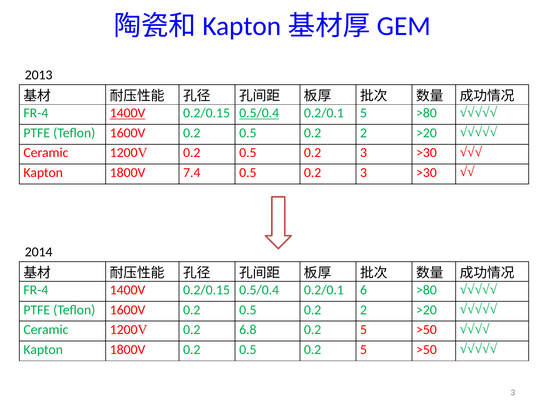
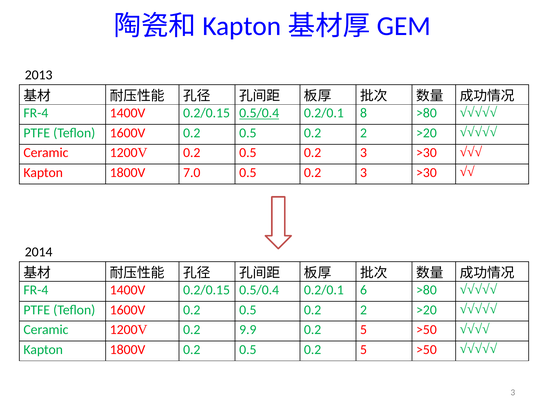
1400V underline: present -> none (128, 113)
0.2/0.1 5: 5 -> 8 (364, 113)
7.4: 7.4 -> 7.0 (192, 173)
6.8: 6.8 -> 9.9 (248, 330)
